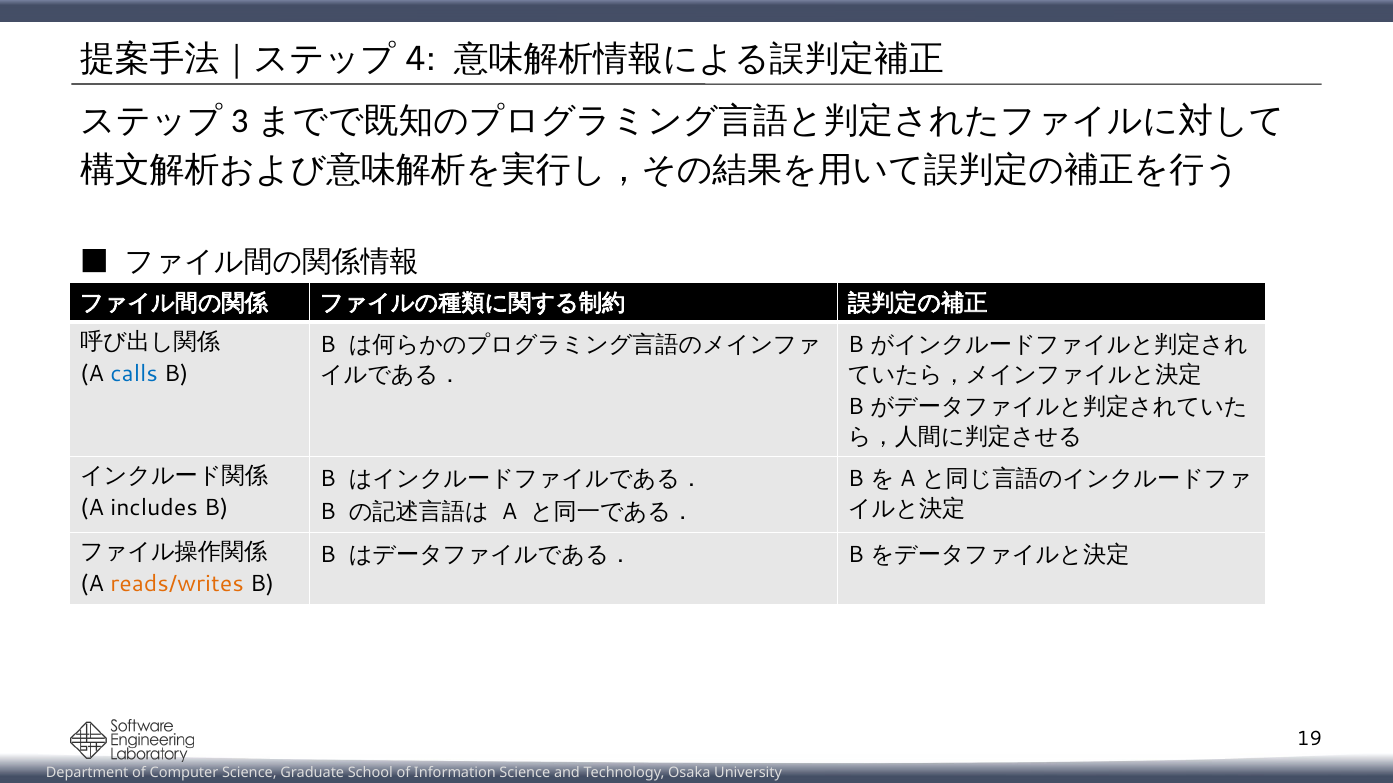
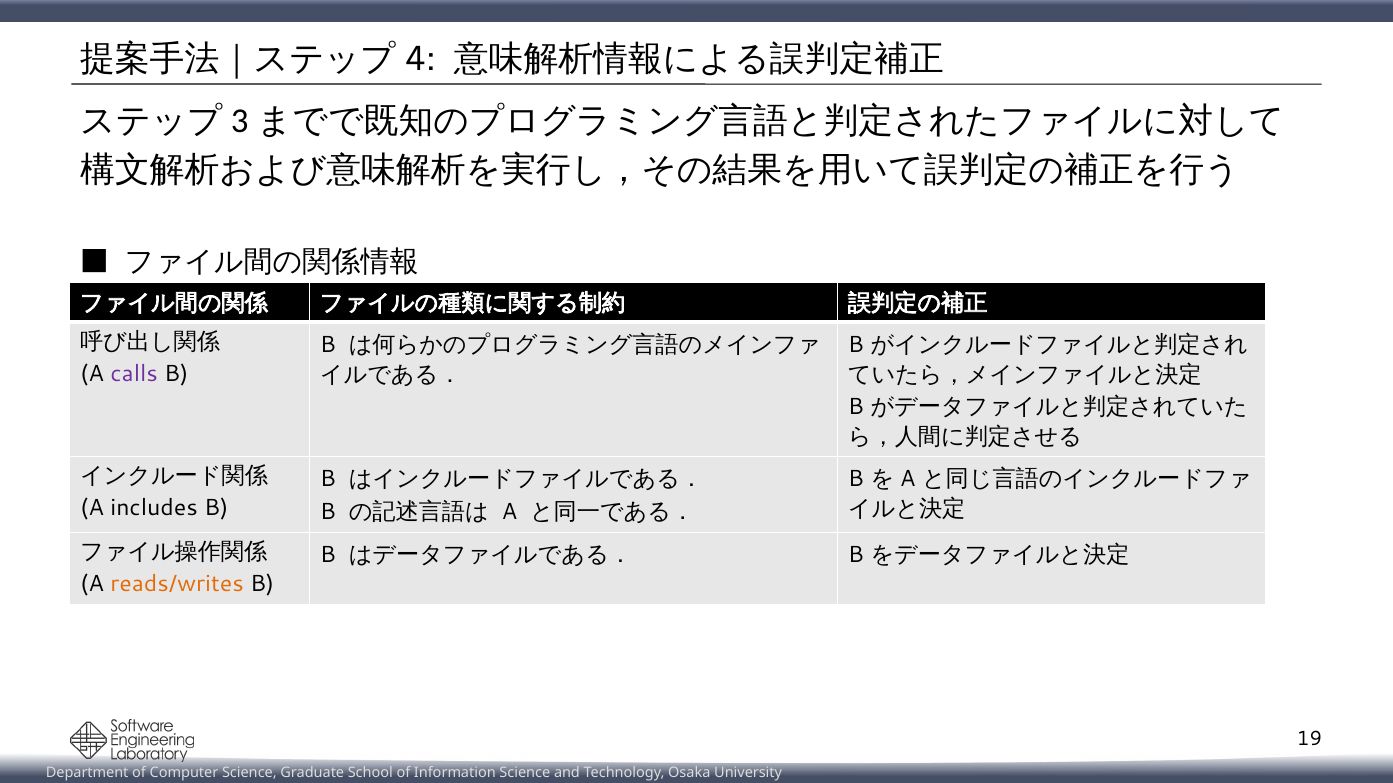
calls colour: blue -> purple (134, 375)
